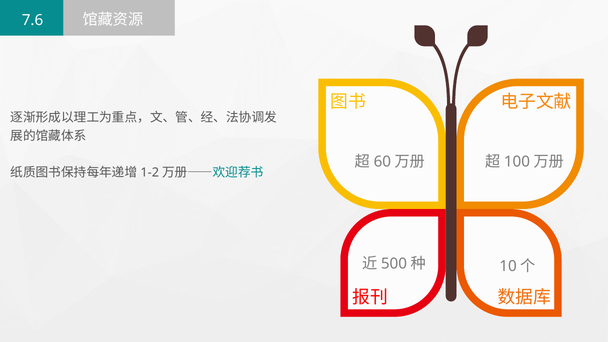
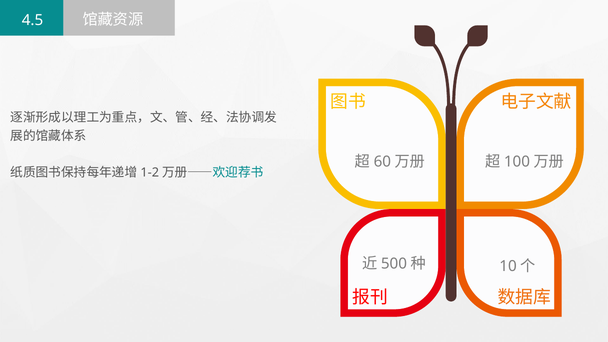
7.6: 7.6 -> 4.5 (32, 20)
